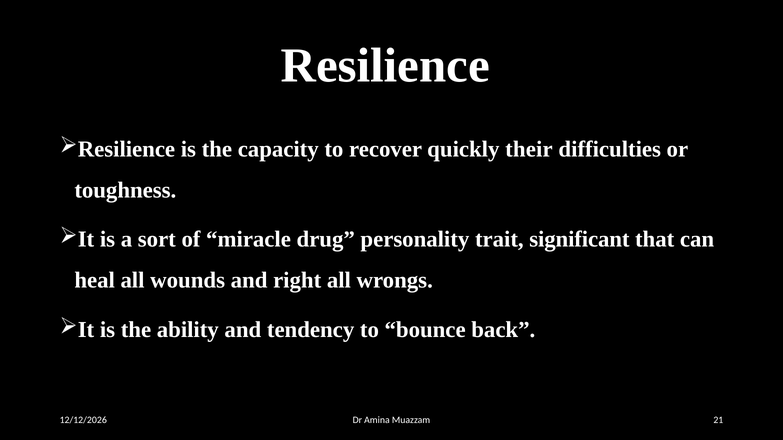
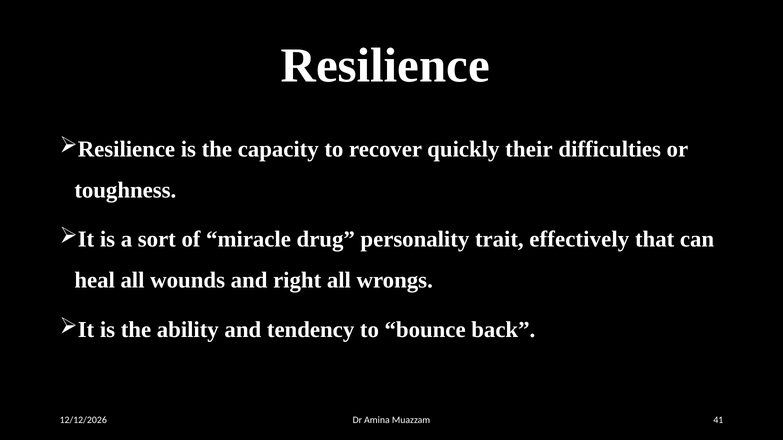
significant: significant -> effectively (579, 240)
21: 21 -> 41 (718, 421)
